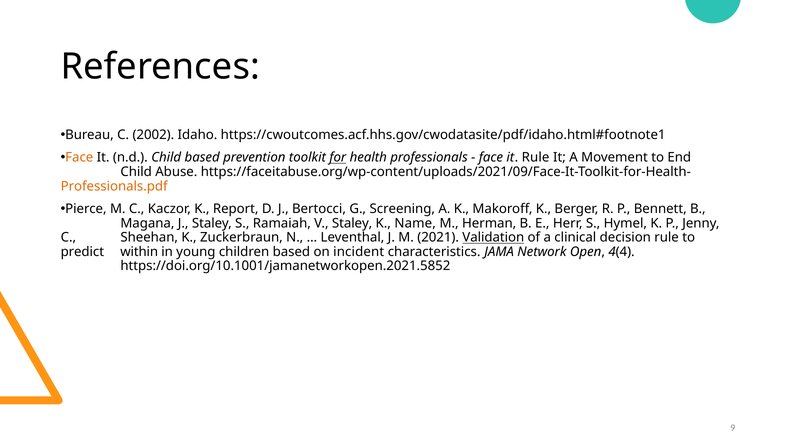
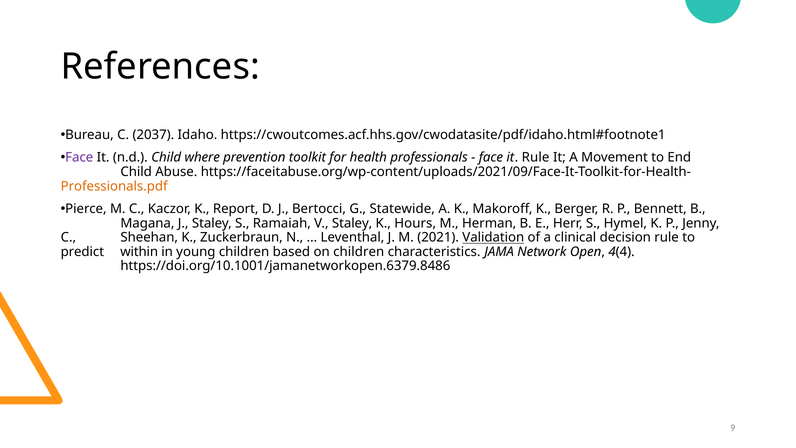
2002: 2002 -> 2037 (153, 135)
Face colour: orange -> purple (79, 157)
Child based: based -> where (202, 157)
for underline: present -> none (338, 157)
Screening: Screening -> Statewide (402, 209)
Name: Name -> Hours (415, 223)
on incident: incident -> children (359, 252)
https://doi.org/10.1001/jamanetworkopen.2021.5852: https://doi.org/10.1001/jamanetworkopen.2021.5852 -> https://doi.org/10.1001/jamanetworkopen.6379.8486 (285, 266)
